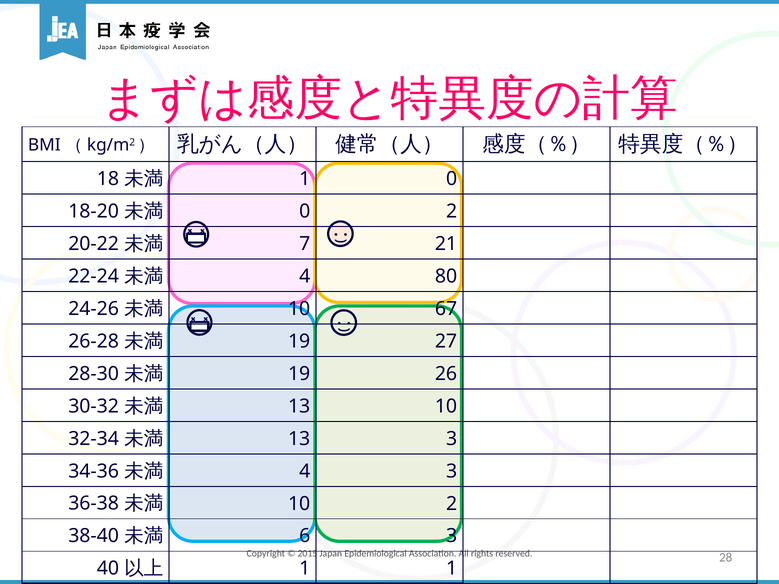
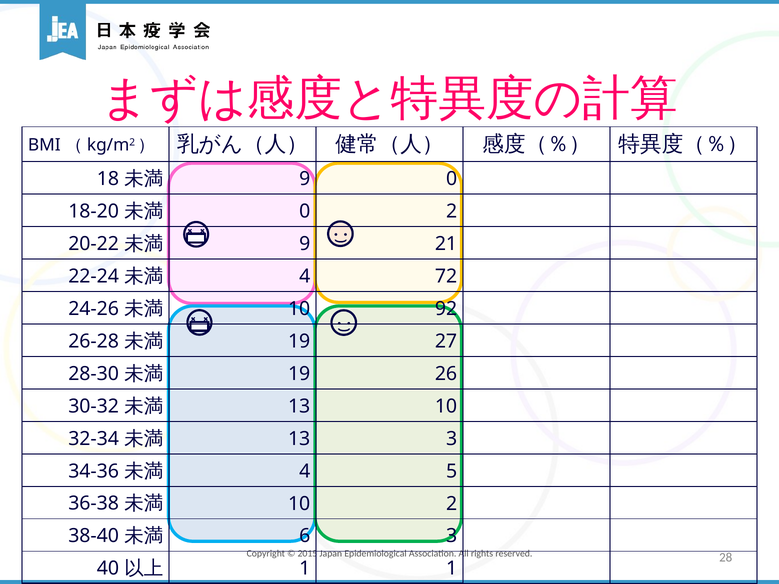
1: 1 -> 9 (305, 179)
7: 7 -> 9 (305, 244)
80: 80 -> 72 (446, 276)
67: 67 -> 92 (446, 309)
4 3: 3 -> 5 (452, 471)
